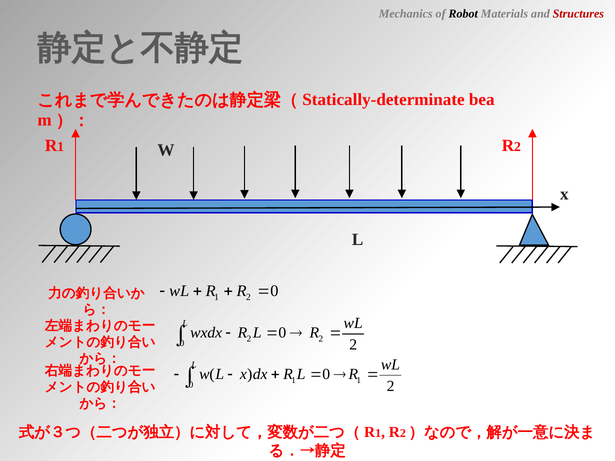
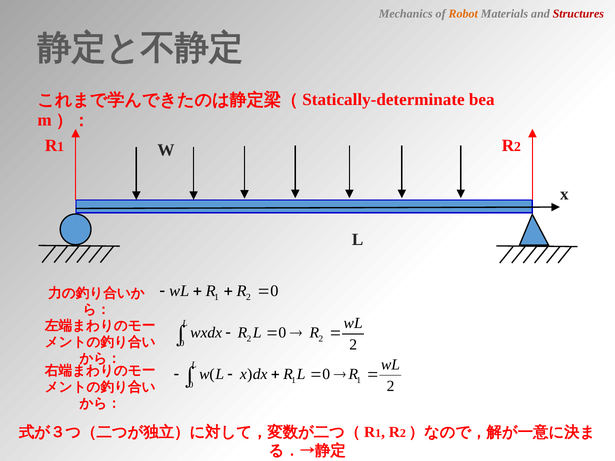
Robot colour: black -> orange (463, 14)
